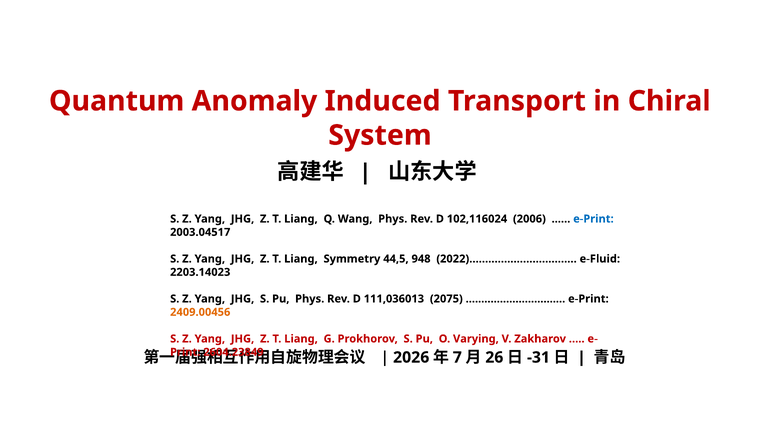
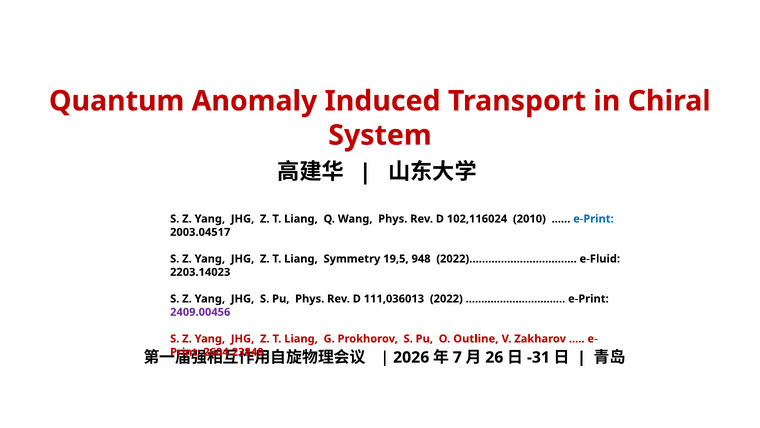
2006: 2006 -> 2010 (529, 219)
44,5: 44,5 -> 19,5 (396, 259)
2075: 2075 -> 2022 (446, 298)
2409.00456 colour: orange -> purple (200, 312)
Varying: Varying -> Outline (476, 338)
